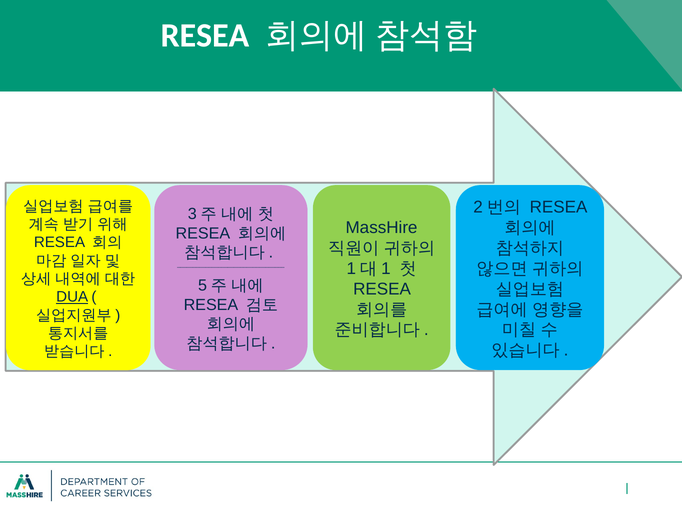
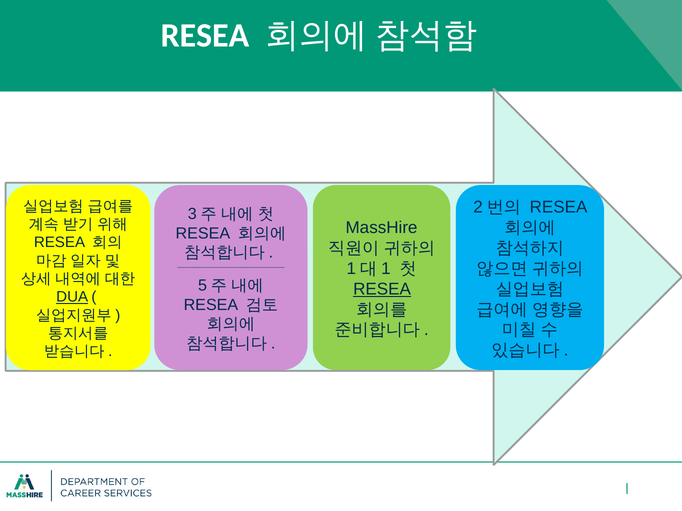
RESEA underline: none -> present (382, 289)
